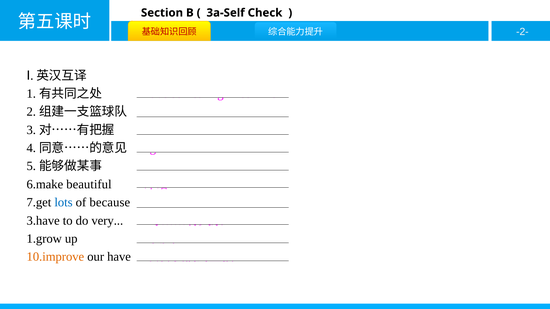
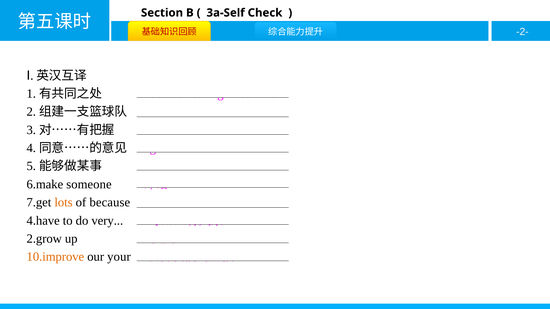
beautiful: beautiful -> someone (89, 185)
lots colour: blue -> orange (64, 203)
3.have: 3.have -> 4.have (43, 221)
1.grow: 1.grow -> 2.grow (44, 239)
our have: have -> your (119, 257)
